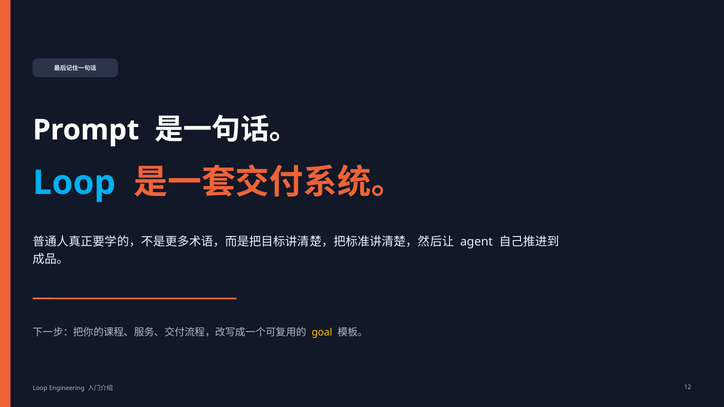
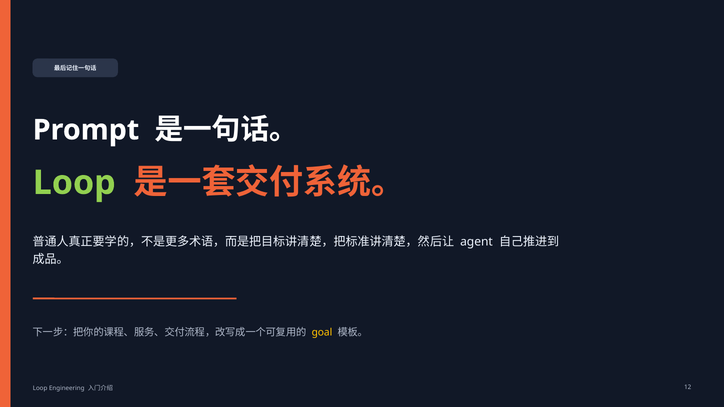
Loop colour: light blue -> light green (74, 183)
